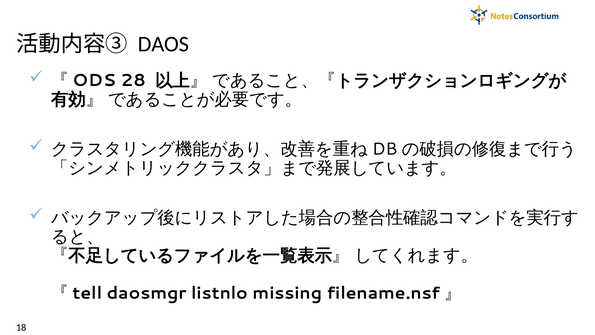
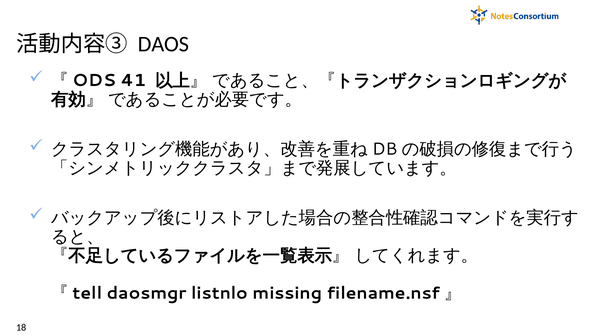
28: 28 -> 41 (134, 80)
